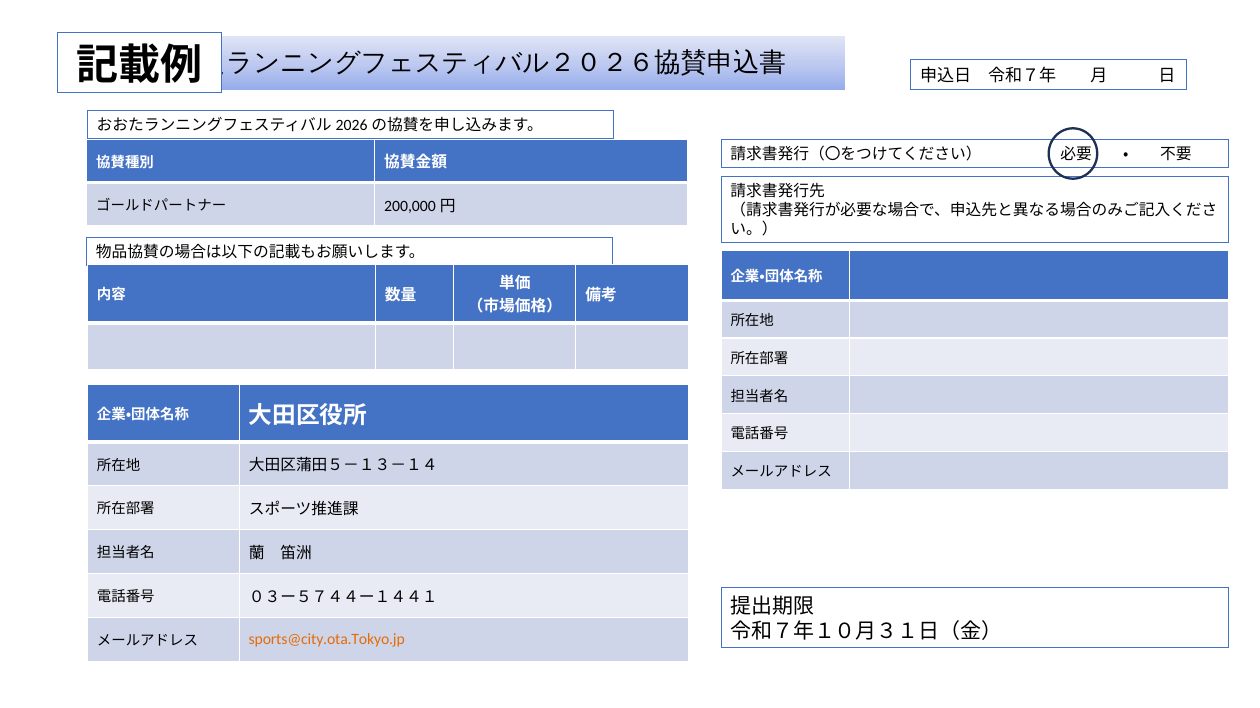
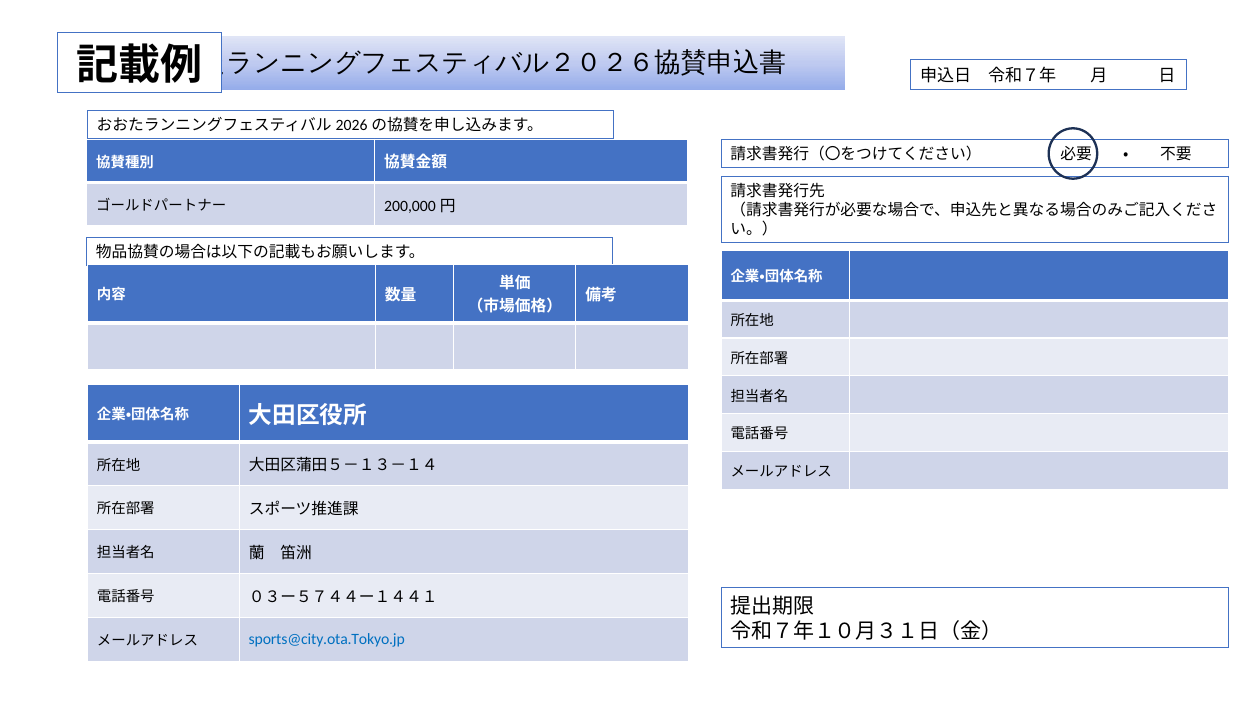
sports@city.ota.Tokyo.jp colour: orange -> blue (327, 640)
